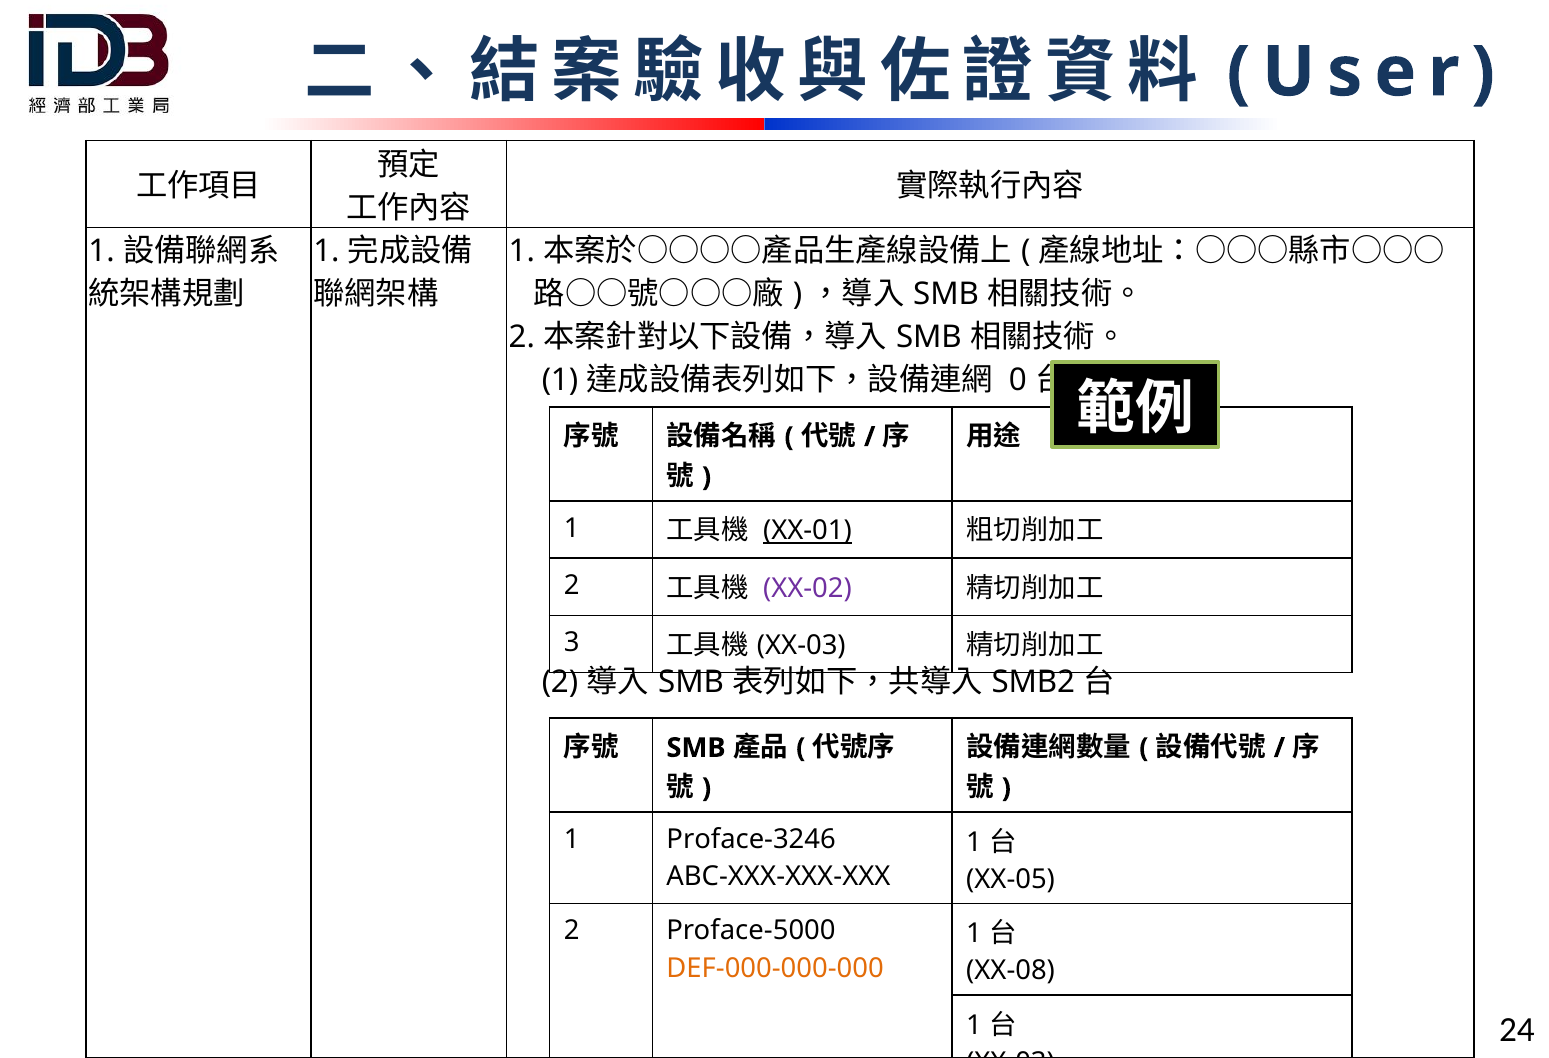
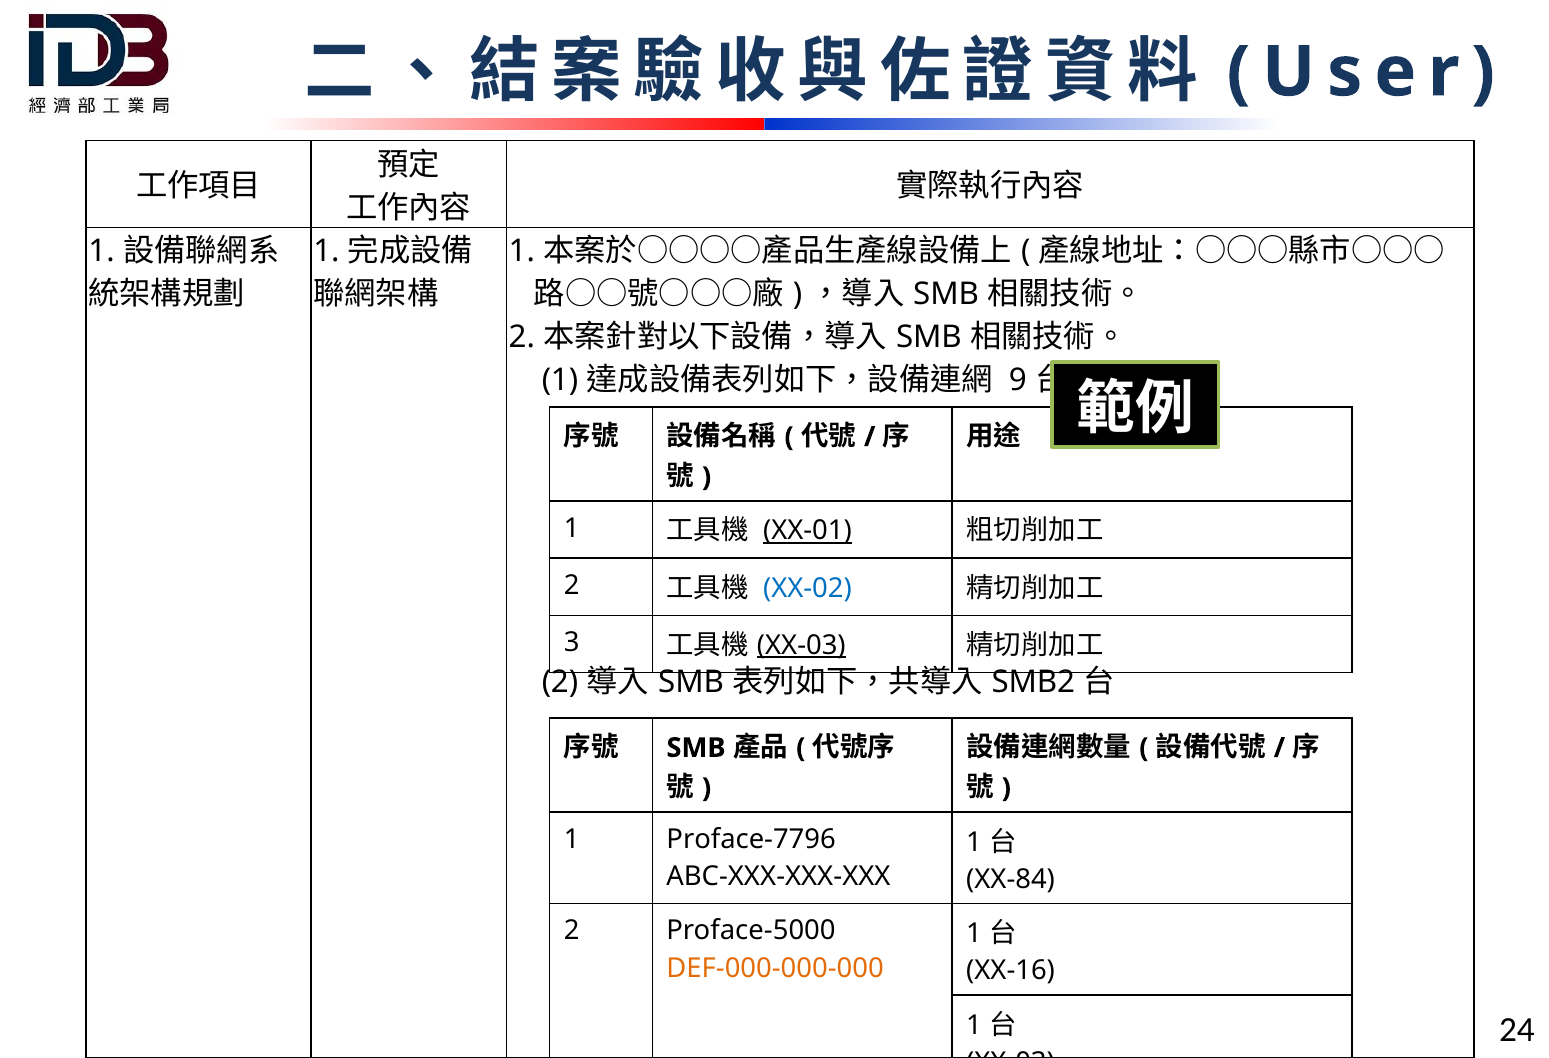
0: 0 -> 9 (1018, 380)
XX-02 colour: purple -> blue (807, 588)
XX-03 underline: none -> present (801, 645)
Proface-3246: Proface-3246 -> Proface-7796 (751, 839)
XX-05: XX-05 -> XX-84 (1011, 879)
XX-08: XX-08 -> XX-16 (1011, 970)
